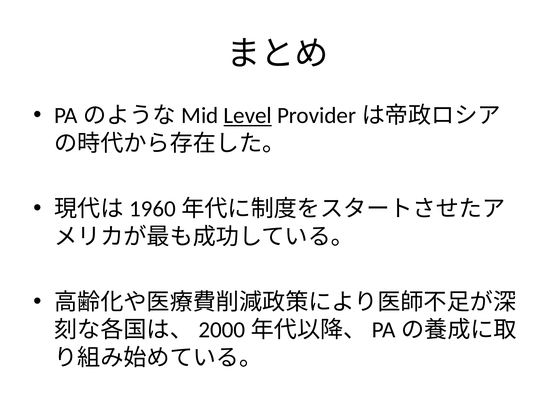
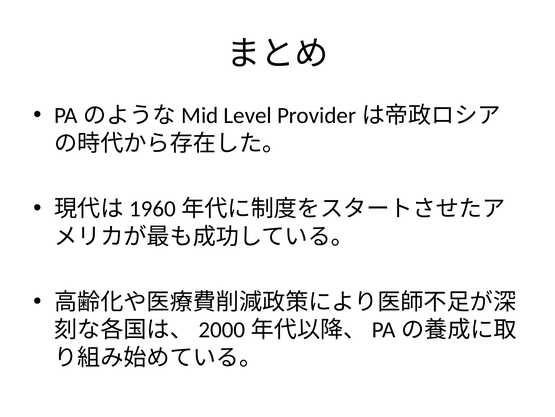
Level underline: present -> none (248, 115)
